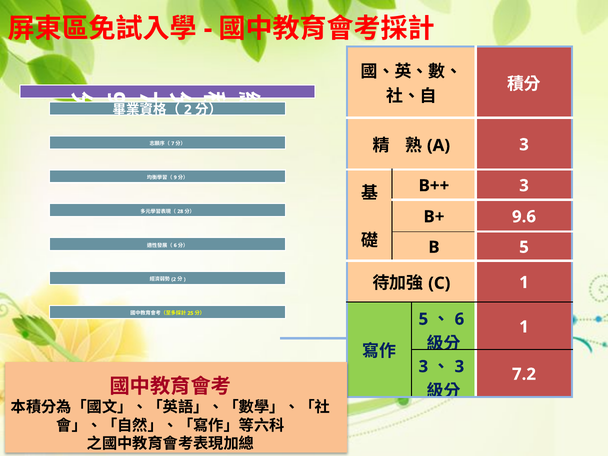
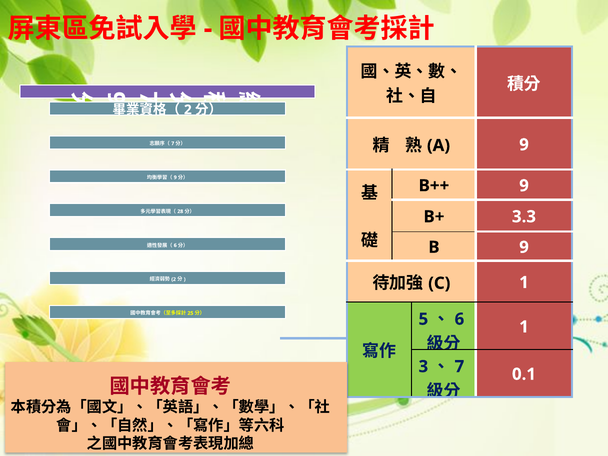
3: 3 -> 9 (524, 145)
B++ 3: 3 -> 9 (524, 186)
9.6: 9.6 -> 3.3 (524, 217)
B 5: 5 -> 9 (524, 247)
3: 3 -> 7 (459, 367)
7.2: 7.2 -> 0.1 (524, 374)
